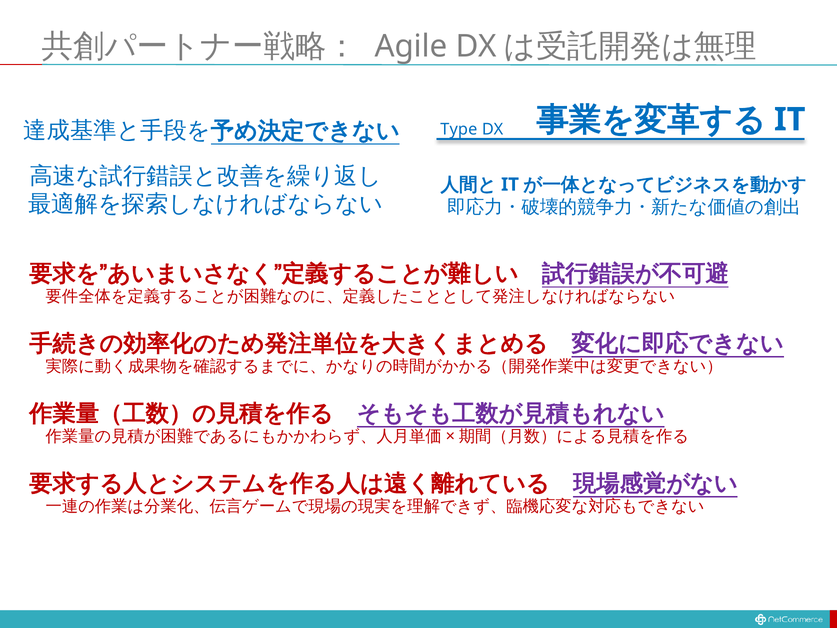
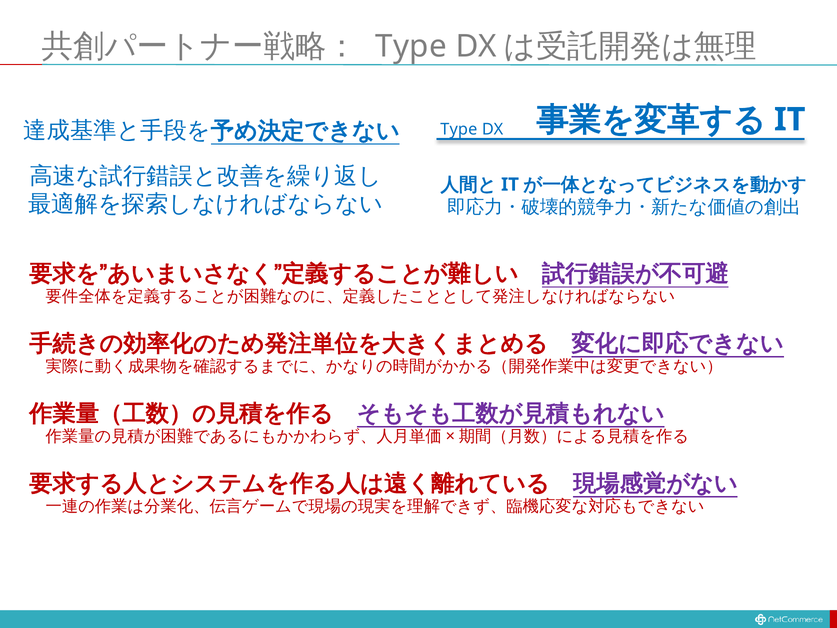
Agile: Agile -> Type (411, 46)
